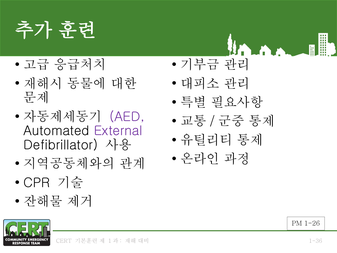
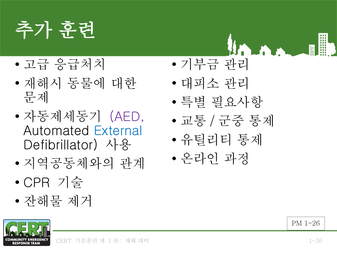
External colour: purple -> blue (118, 131)
